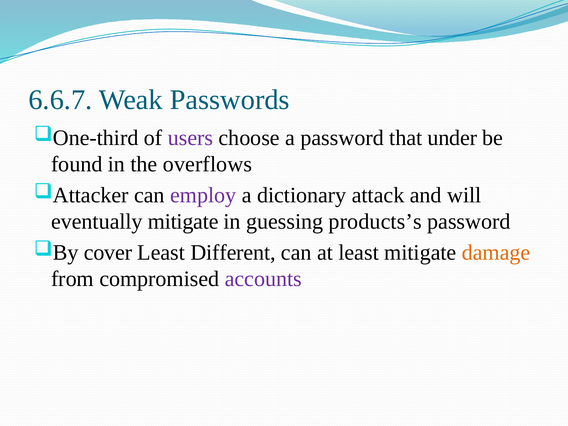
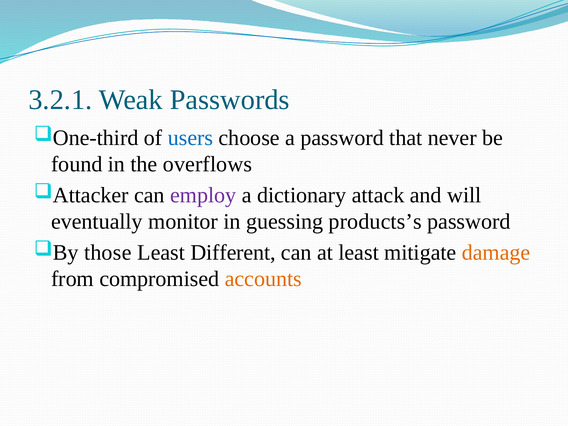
6.6.7: 6.6.7 -> 3.2.1 (60, 100)
users colour: purple -> blue (190, 138)
under: under -> never (452, 138)
eventually mitigate: mitigate -> monitor (183, 222)
cover: cover -> those (108, 252)
accounts colour: purple -> orange (263, 279)
